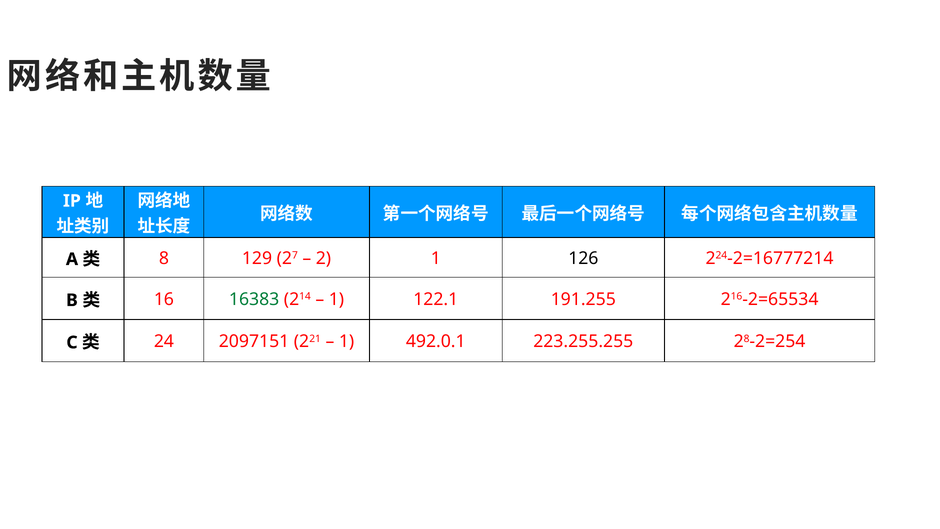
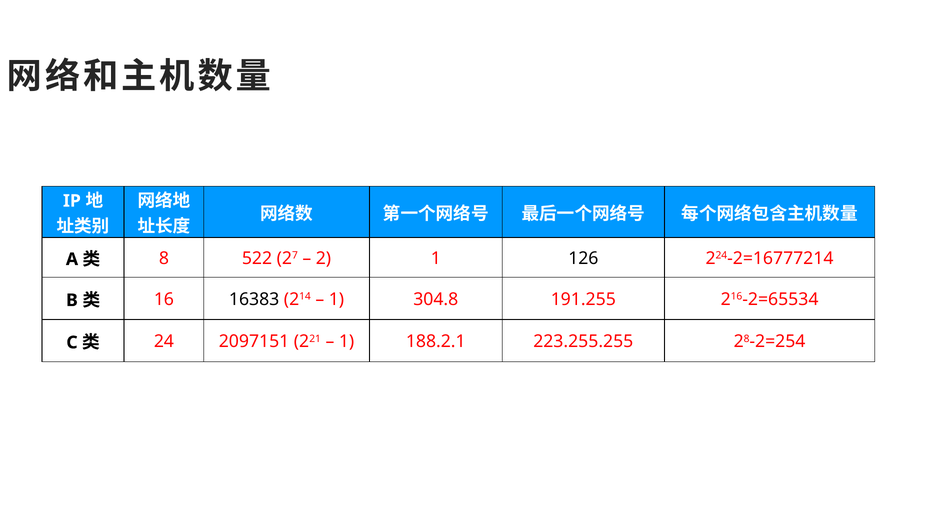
129: 129 -> 522 (257, 258)
16383 colour: green -> black (254, 299)
122.1: 122.1 -> 304.8 (436, 299)
492.0.1: 492.0.1 -> 188.2.1 (436, 341)
